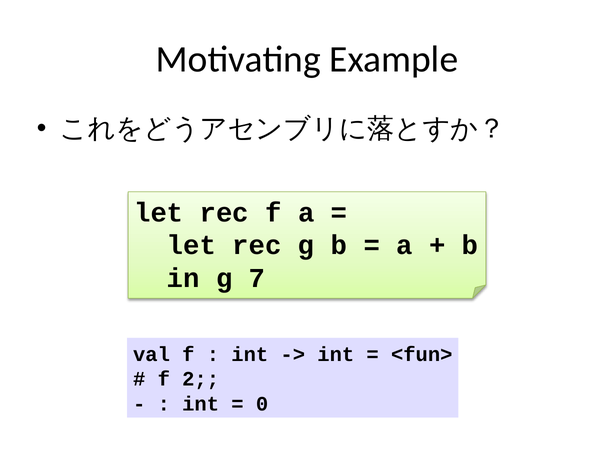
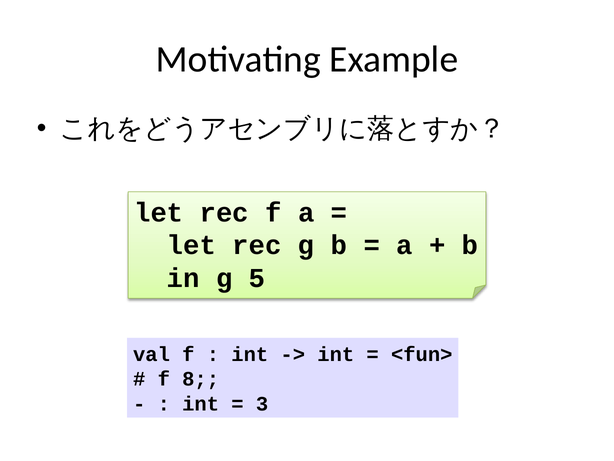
7: 7 -> 5 (257, 278)
2: 2 -> 8 (201, 379)
0: 0 -> 3 (262, 403)
